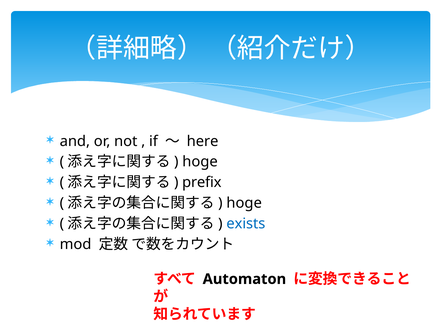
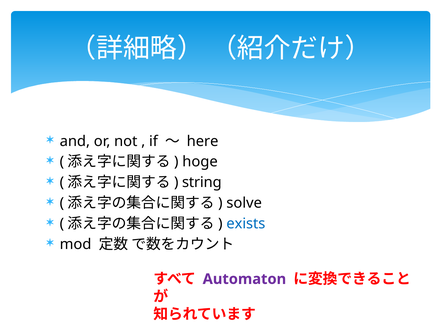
prefix: prefix -> string (202, 182)
hoge: hoge -> solve (244, 203)
Automaton colour: black -> purple (244, 279)
